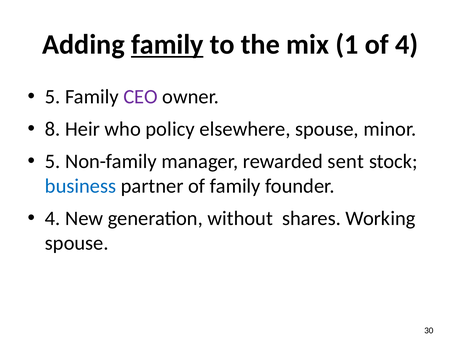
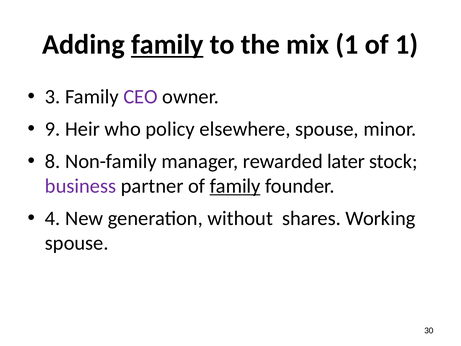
of 4: 4 -> 1 (407, 45)
5: 5 -> 3 (53, 97)
8: 8 -> 9 (53, 129)
5: 5 -> 8 (53, 161)
sent: sent -> later (346, 161)
business colour: blue -> purple (81, 186)
family underline: none -> present (235, 186)
